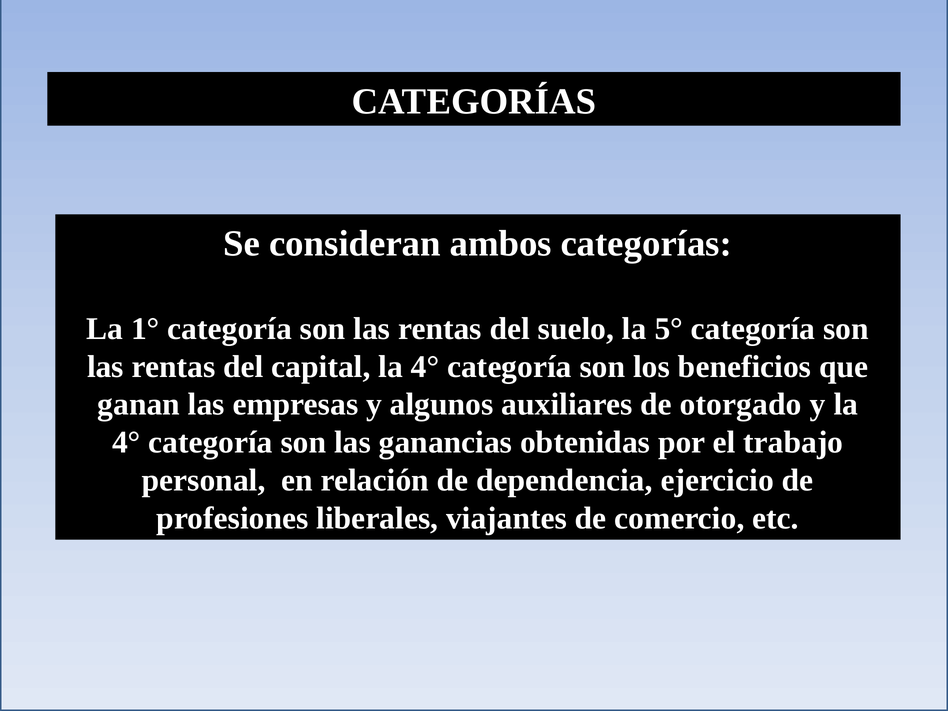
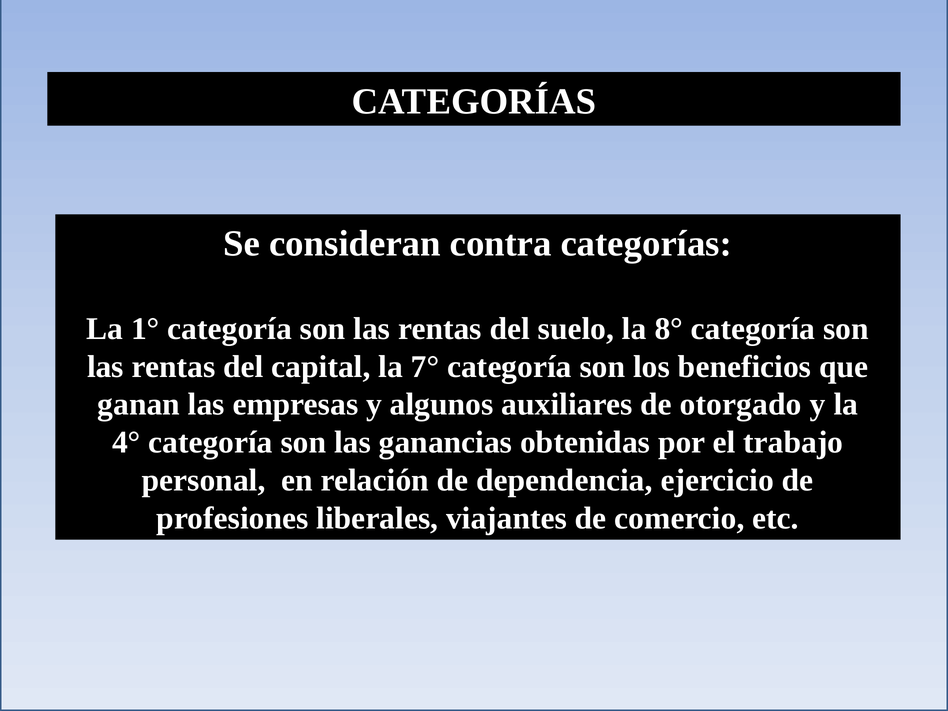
ambos: ambos -> contra (501, 244)
5°: 5° -> 8° (669, 329)
capital la 4°: 4° -> 7° (425, 367)
